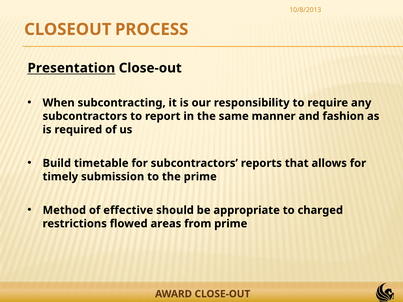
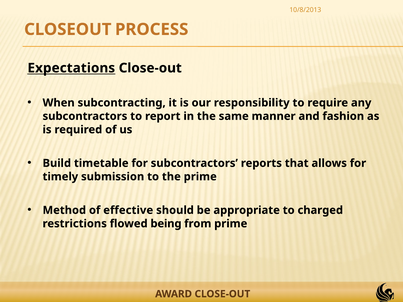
Presentation: Presentation -> Expectations (71, 68)
areas: areas -> being (166, 224)
